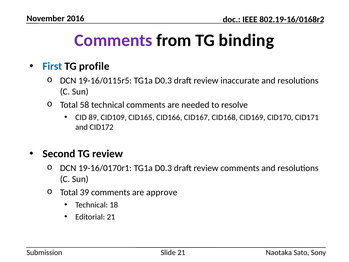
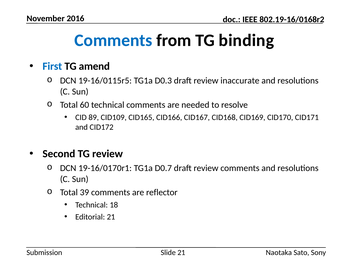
Comments colour: purple -> blue (113, 40)
profile: profile -> amend (94, 66)
58: 58 -> 60 (84, 105)
19-16/0170r1 TG1a D0.3: D0.3 -> D0.7 (163, 168)
approve: approve -> reflector (162, 192)
